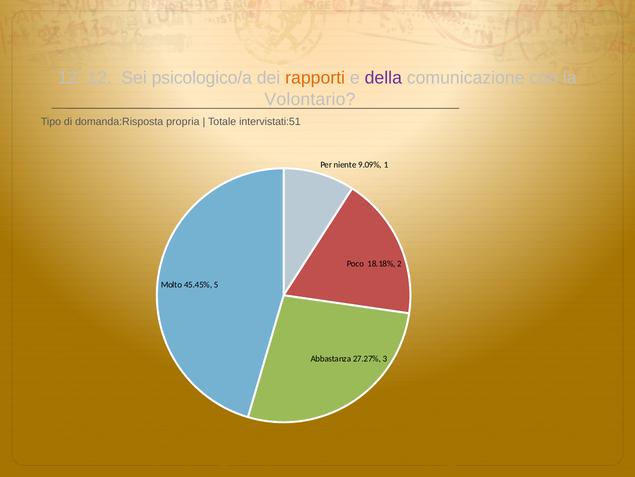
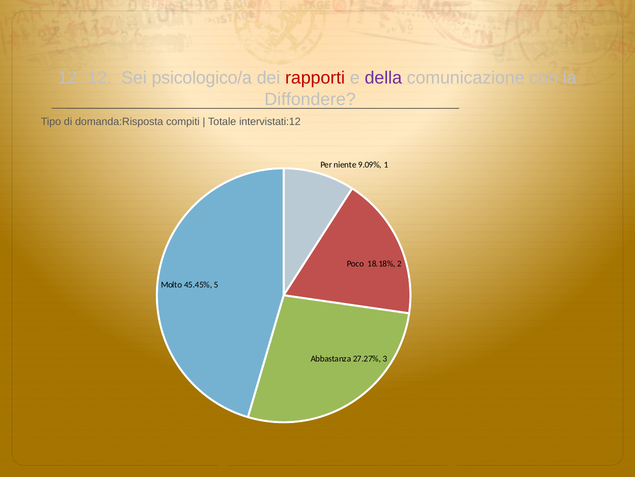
rapporti colour: orange -> red (315, 78)
Volontario: Volontario -> Diffondere (310, 99)
propria: propria -> compiti (183, 121)
intervistati:51: intervistati:51 -> intervistati:12 (270, 121)
